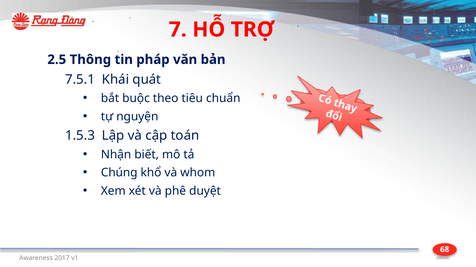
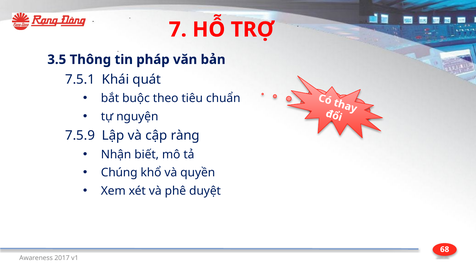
2.5: 2.5 -> 3.5 (57, 60)
1.5.3: 1.5.3 -> 7.5.9 (80, 136)
toán: toán -> ràng (185, 136)
whom: whom -> quyền (198, 173)
